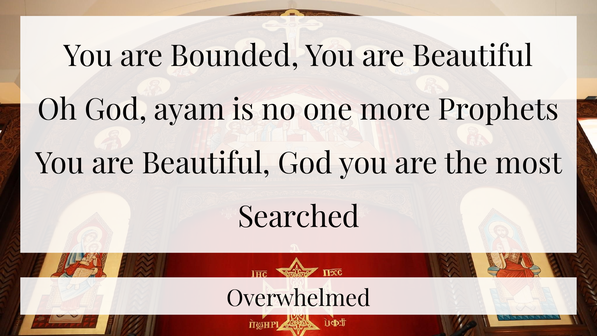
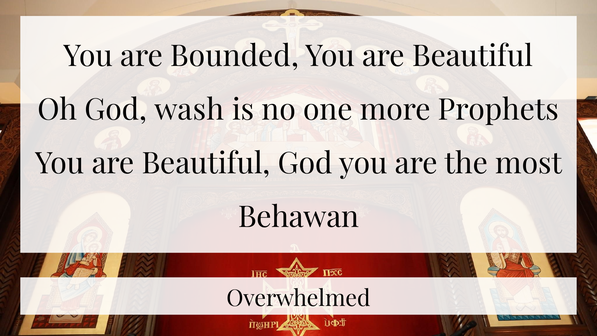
ayam: ayam -> wash (189, 110)
Searched: Searched -> Behawan (299, 217)
